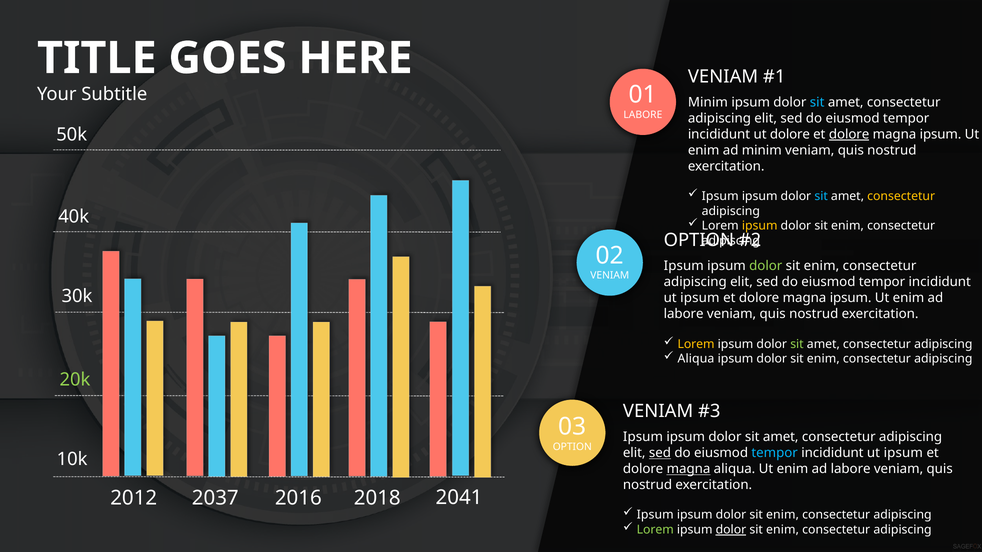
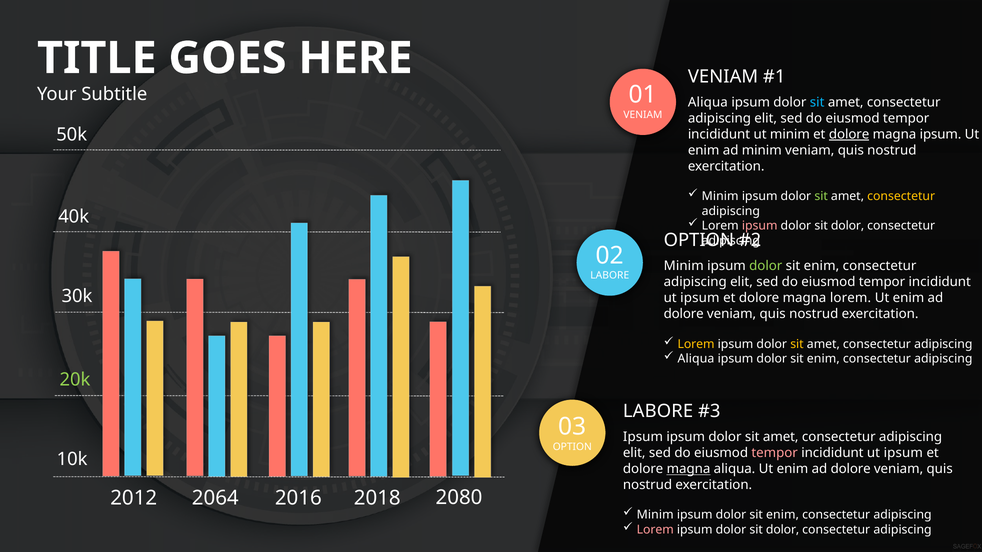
Minim: Minim -> Aliqua (708, 103)
LABORE: LABORE -> VENIAM (643, 115)
ut dolore: dolore -> minim (790, 134)
Ipsum: Ipsum -> Minim (720, 196)
sit colour: light blue -> light green (821, 196)
ipsum colour: yellow -> pink (760, 226)
enim: enim -> dolor (848, 226)
Ipsum: Ipsum -> Minim (684, 266)
VENIAM: VENIAM -> LABORE (610, 275)
ipsum: ipsum -> lorem (851, 298)
labore: labore -> dolore (684, 314)
sit colour: light green -> yellow (797, 344)
VENIAM: VENIAM -> LABORE (658, 412)
sed underline: present -> none (660, 453)
tempor colour: light blue -> pink (775, 453)
labore: labore -> dolore (851, 469)
2037: 2037 -> 2064 (215, 498)
2041: 2041 -> 2080 (459, 498)
Ipsum: Ipsum -> Minim (655, 515)
Lorem colour: light green -> pink (655, 530)
dolor underline: present -> none (731, 530)
enim: enim -> dolor (783, 530)
